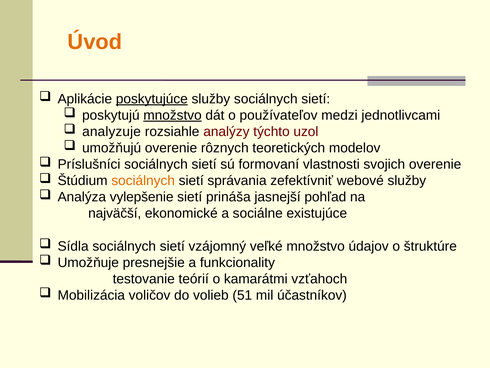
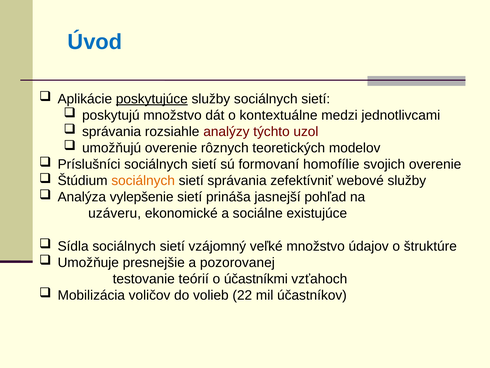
Úvod colour: orange -> blue (95, 42)
množstvo underline: present -> none (173, 115)
používateľov: používateľov -> kontextuálne (279, 115)
analyzuje: analyzuje -> správania (112, 131)
vlastnosti: vlastnosti -> homofílie (331, 164)
najväčší: najväčší -> uzáveru (115, 213)
funkcionality: funkcionality -> pozorovanej (237, 262)
kamarátmi: kamarátmi -> účastníkmi (256, 279)
51: 51 -> 22 (242, 295)
